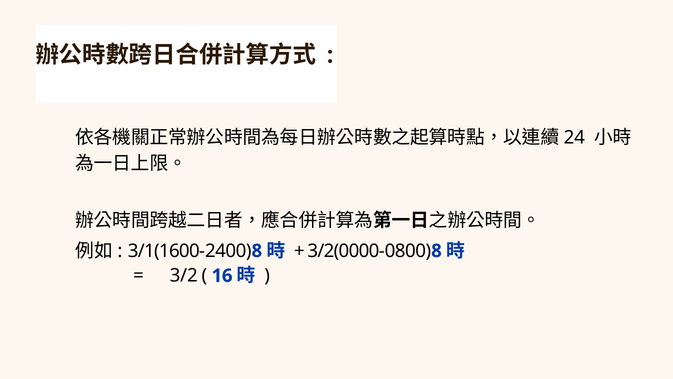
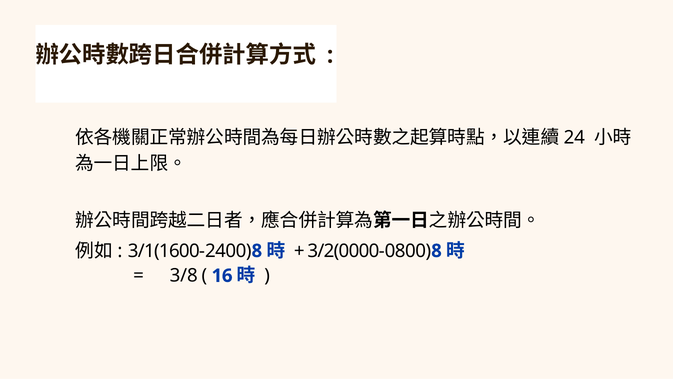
3/2: 3/2 -> 3/8 (184, 275)
